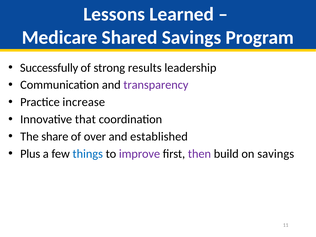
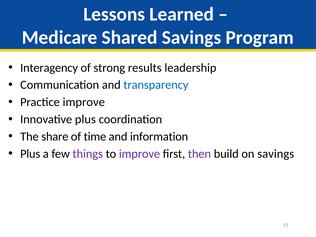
Successfully: Successfully -> Interagency (49, 68)
transparency colour: purple -> blue (156, 85)
Practice increase: increase -> improve (84, 102)
Innovative that: that -> plus (85, 119)
over: over -> time (95, 137)
established: established -> information (159, 137)
things colour: blue -> purple (88, 154)
